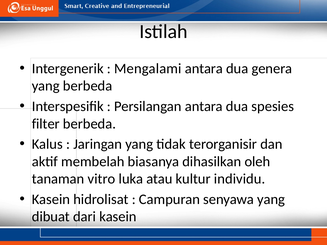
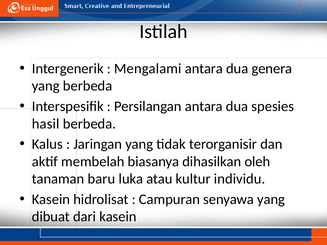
filter: filter -> hasil (46, 124)
vitro: vitro -> baru (101, 179)
